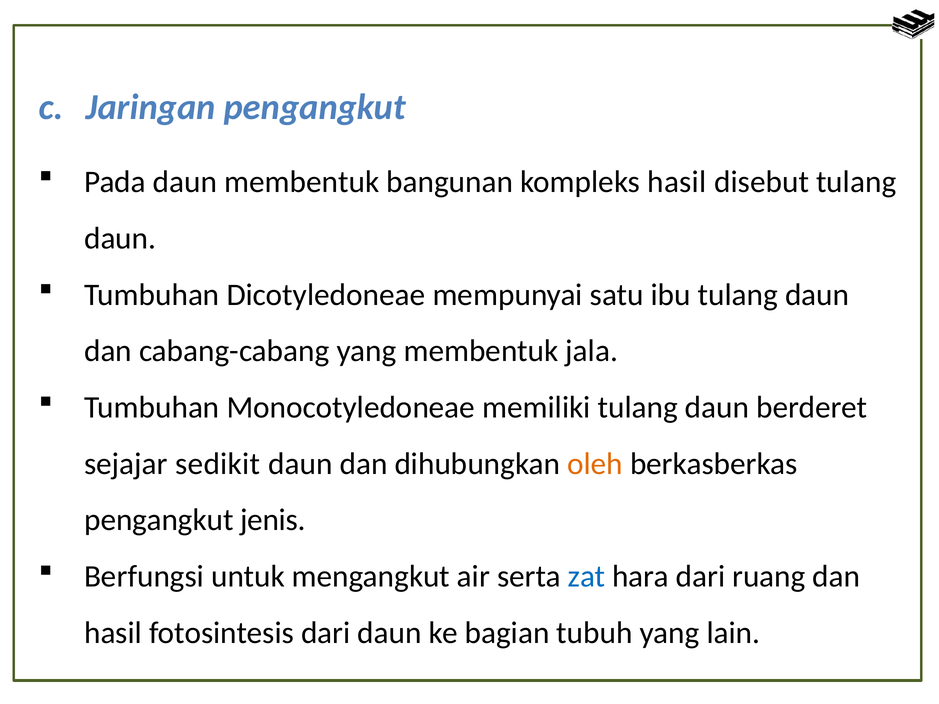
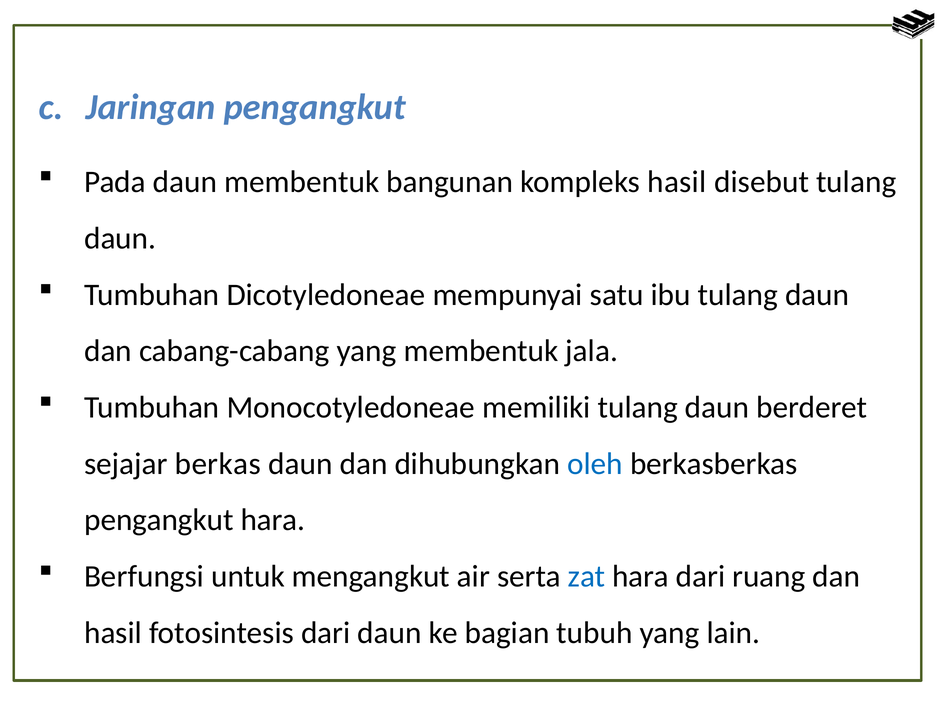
sedikit: sedikit -> berkas (218, 464)
oleh colour: orange -> blue (595, 464)
pengangkut jenis: jenis -> hara (273, 520)
